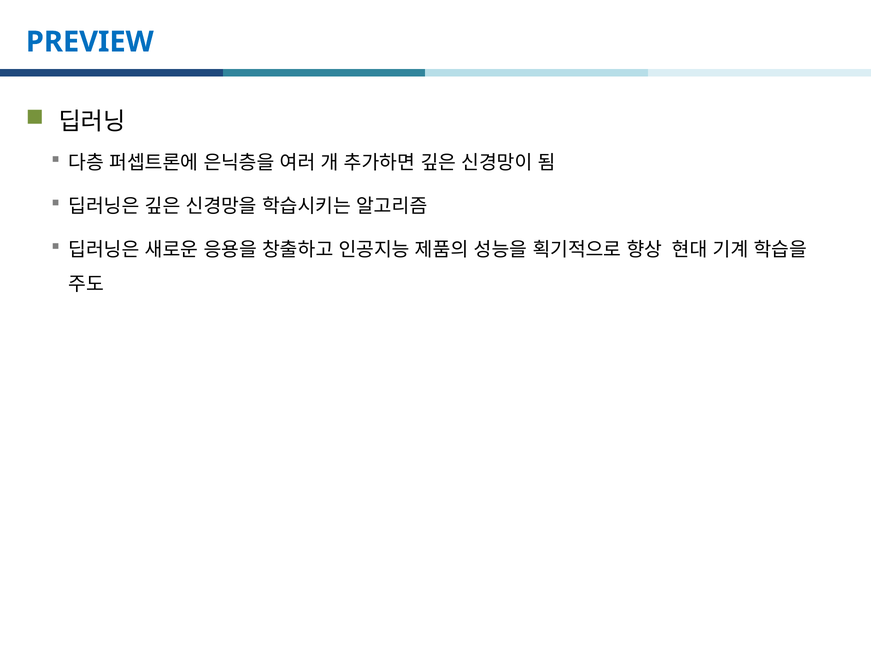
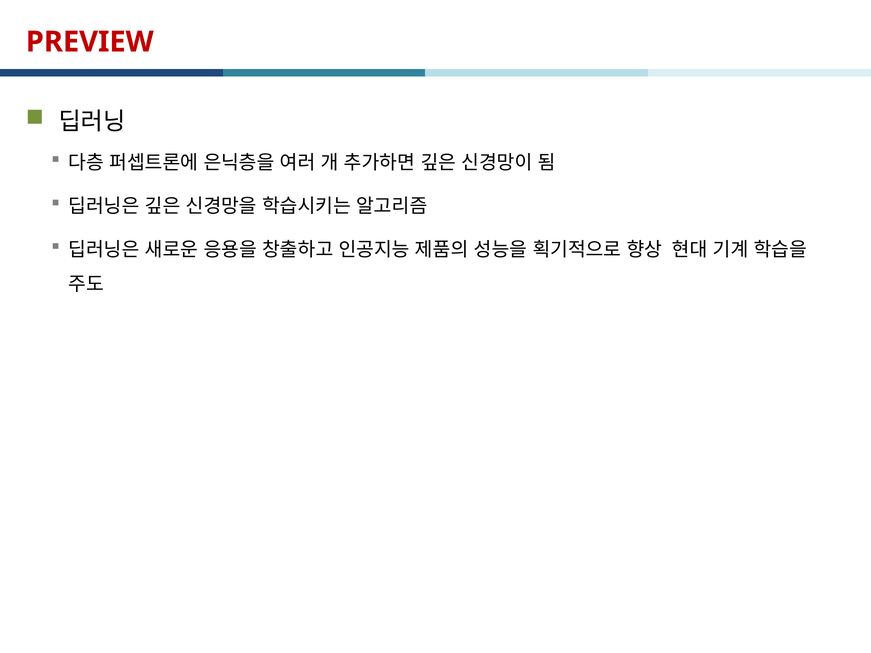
PREVIEW colour: blue -> red (90, 42)
